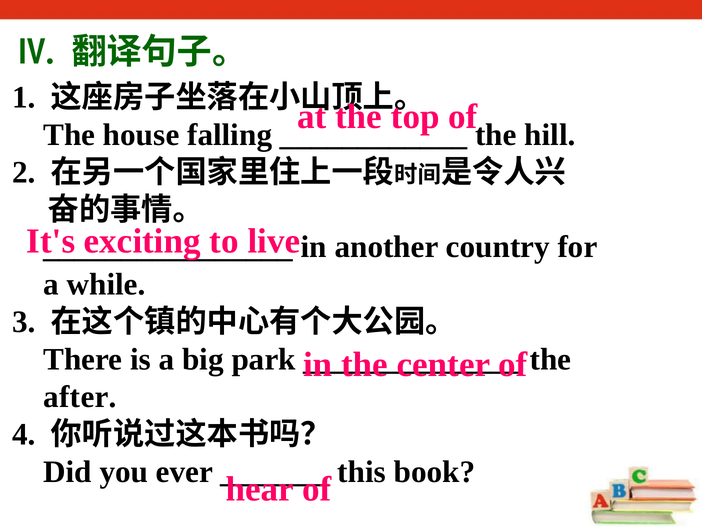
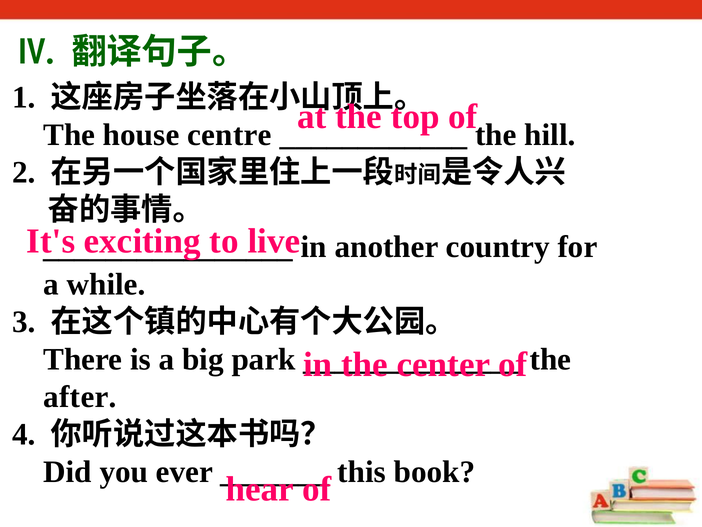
falling: falling -> centre (229, 135)
